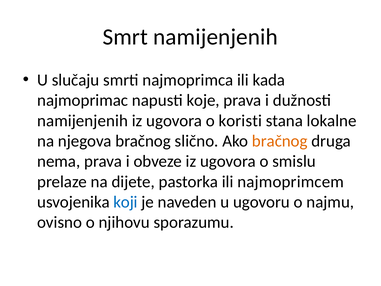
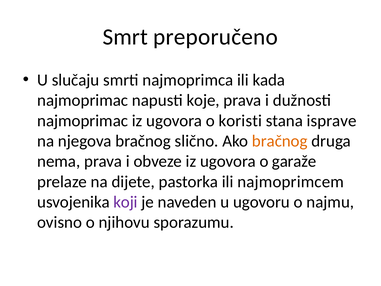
Smrt namijenjenih: namijenjenih -> preporučeno (215, 37)
namijenjenih: namijenjenih -> najmoprimac (83, 121)
lokalne: lokalne -> isprave (332, 121)
smislu: smislu -> garaže (294, 161)
koji colour: blue -> purple (125, 202)
